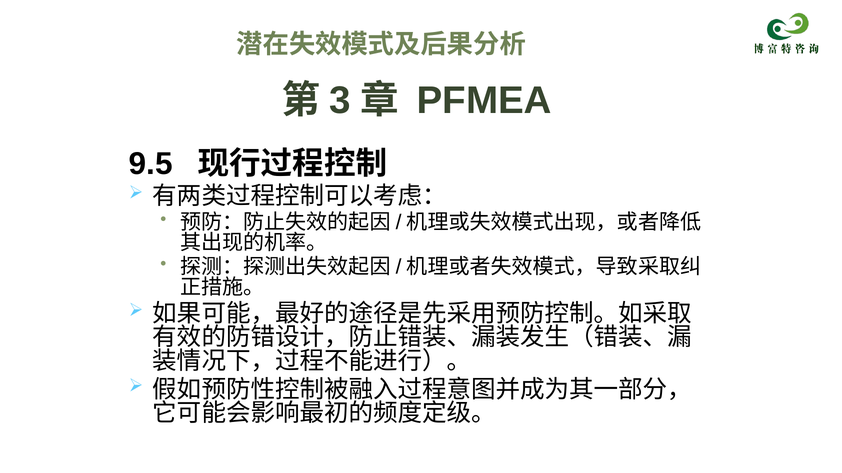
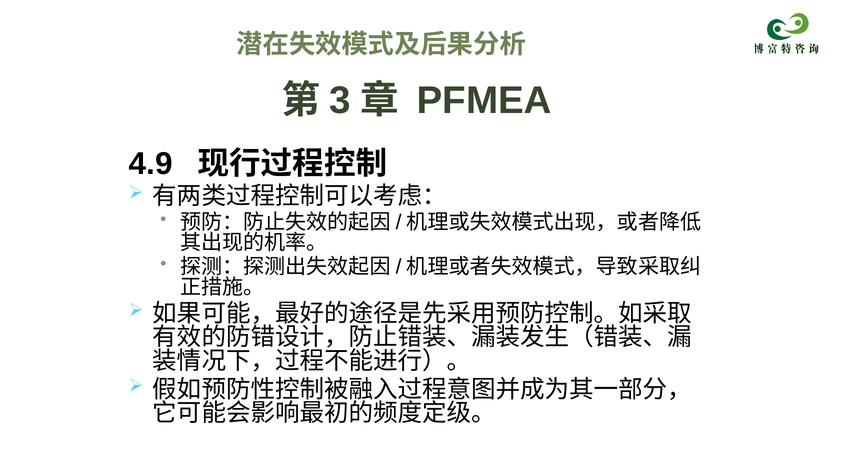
9.5: 9.5 -> 4.9 (151, 164)
